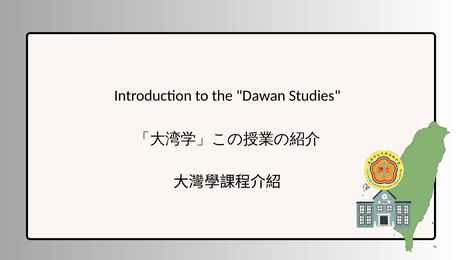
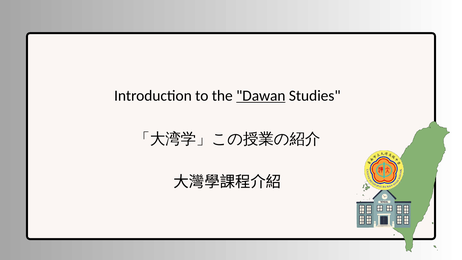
Dawan underline: none -> present (261, 96)
